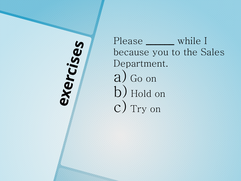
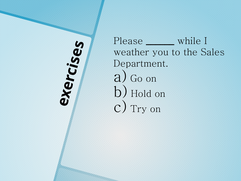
because: because -> weather (131, 52)
